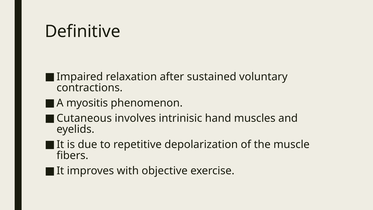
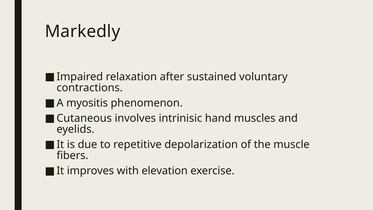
Definitive: Definitive -> Markedly (83, 31)
objective: objective -> elevation (165, 171)
